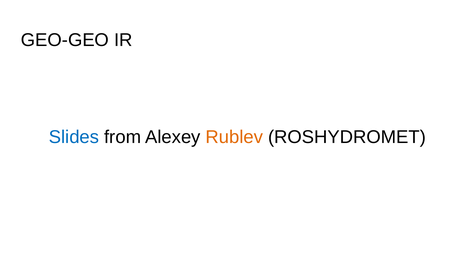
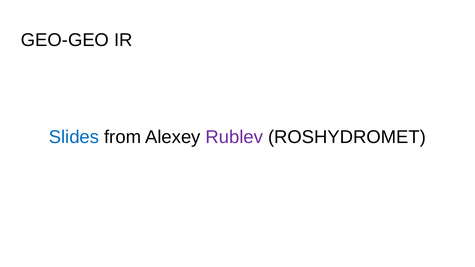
Rublev colour: orange -> purple (234, 137)
